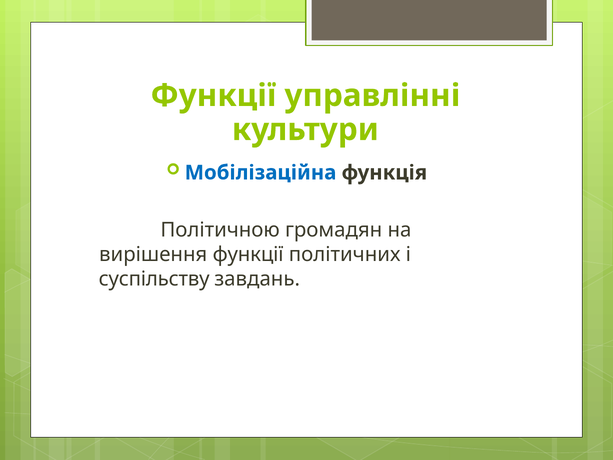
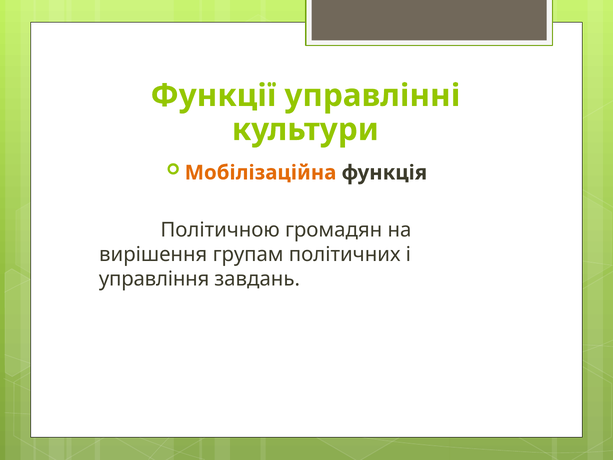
Мобілізаційна colour: blue -> orange (261, 173)
вирішення функції: функції -> групам (248, 254)
суспільству: суспільству -> управління (154, 279)
